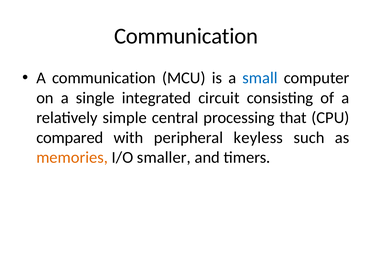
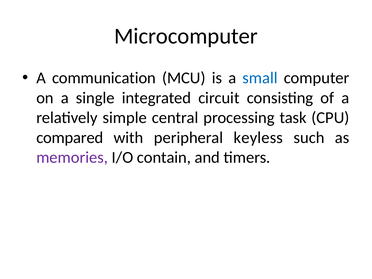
Communication: Communication -> Microcomputer (186, 36)
that: that -> task (293, 118)
memories colour: orange -> purple (72, 157)
smaller: smaller -> contain (164, 157)
